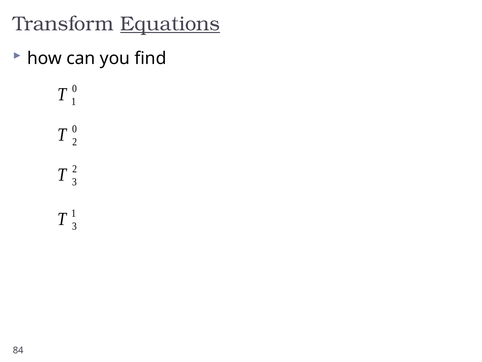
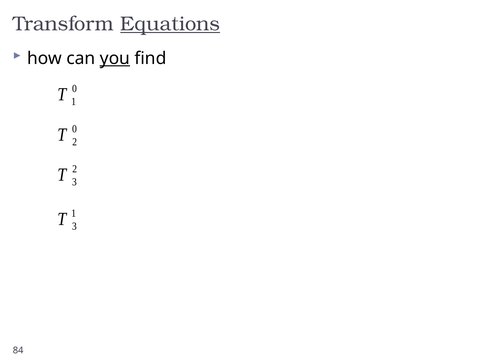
you underline: none -> present (115, 58)
